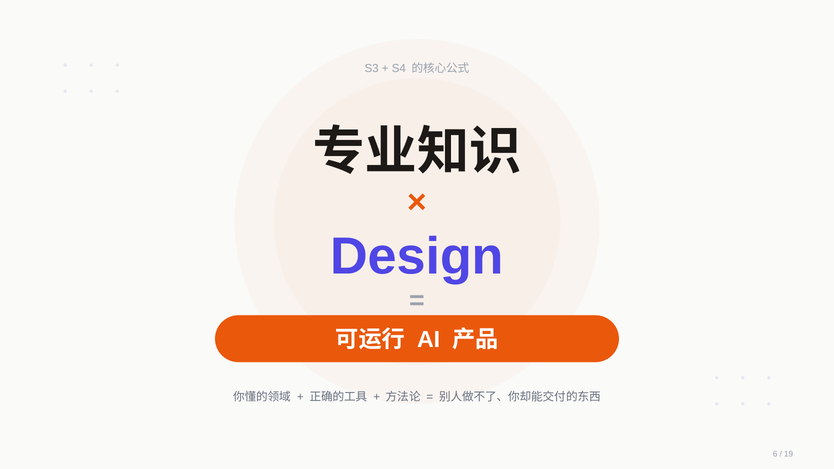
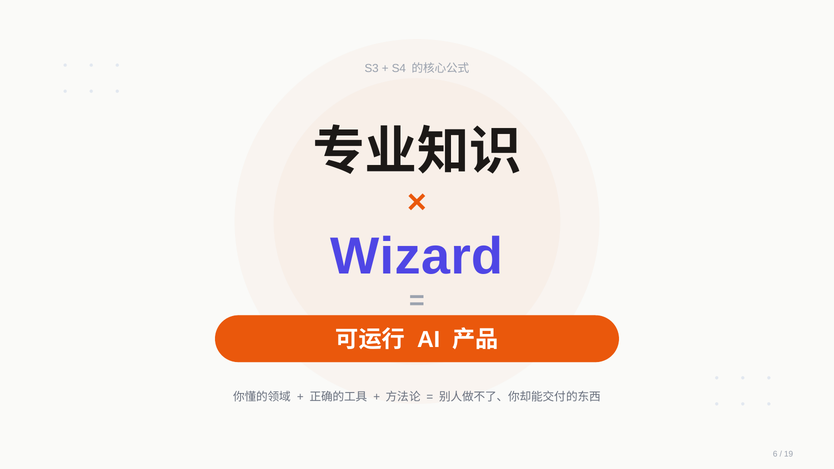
Design: Design -> Wizard (417, 256)
